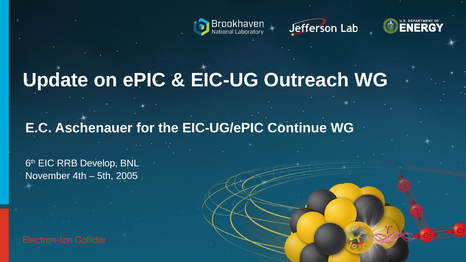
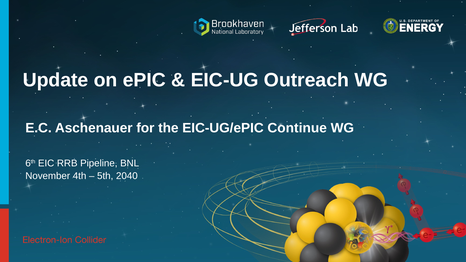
Develop: Develop -> Pipeline (99, 163)
2005: 2005 -> 2040 (127, 176)
